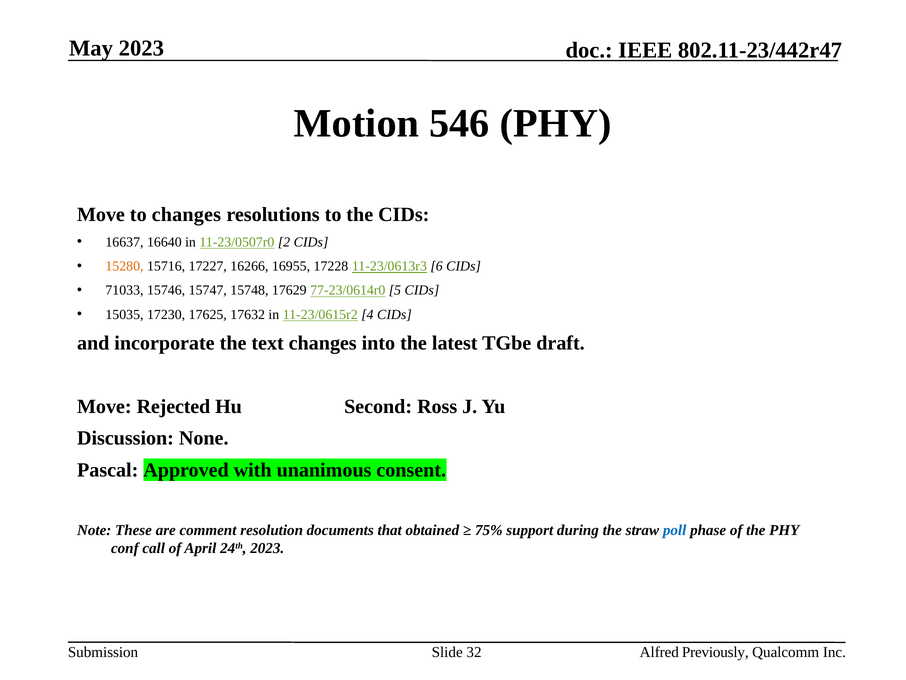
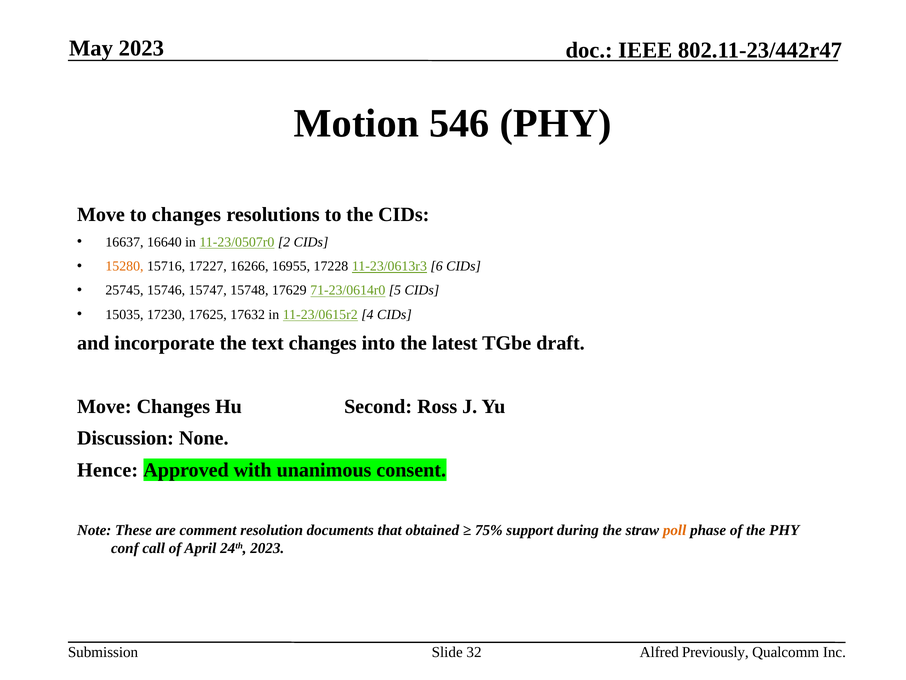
71033: 71033 -> 25745 (124, 290)
77-23/0614r0: 77-23/0614r0 -> 71-23/0614r0 (348, 290)
Move Rejected: Rejected -> Changes (173, 406)
Pascal: Pascal -> Hence (108, 470)
poll colour: blue -> orange (675, 530)
